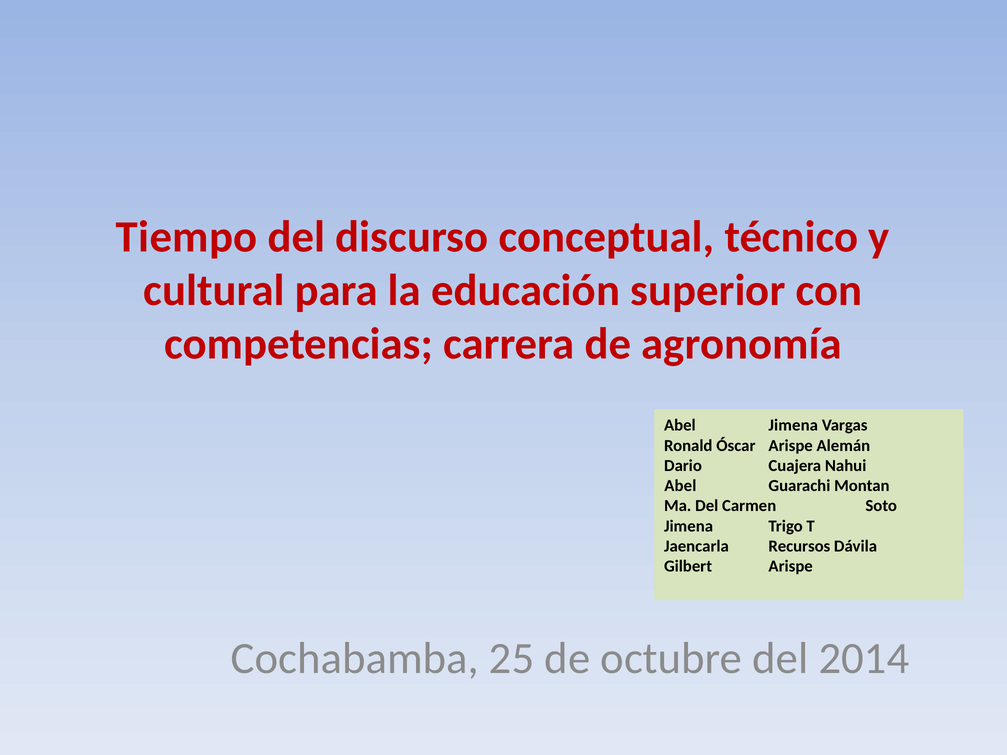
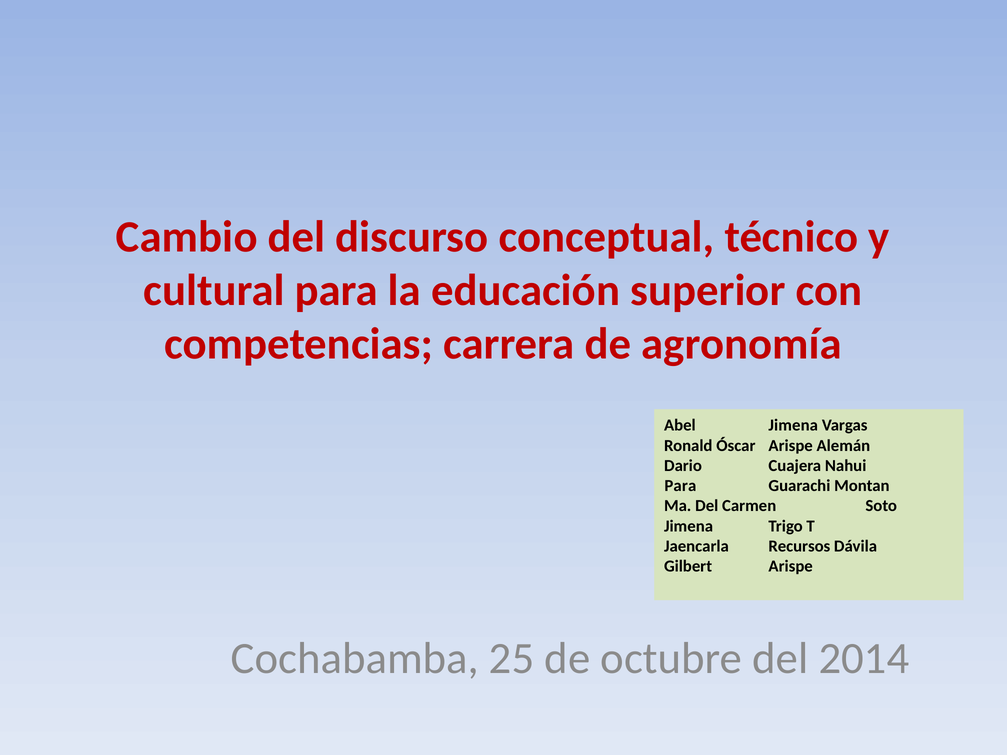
Tiempo: Tiempo -> Cambio (187, 237)
Abel: Abel -> Para (680, 486)
